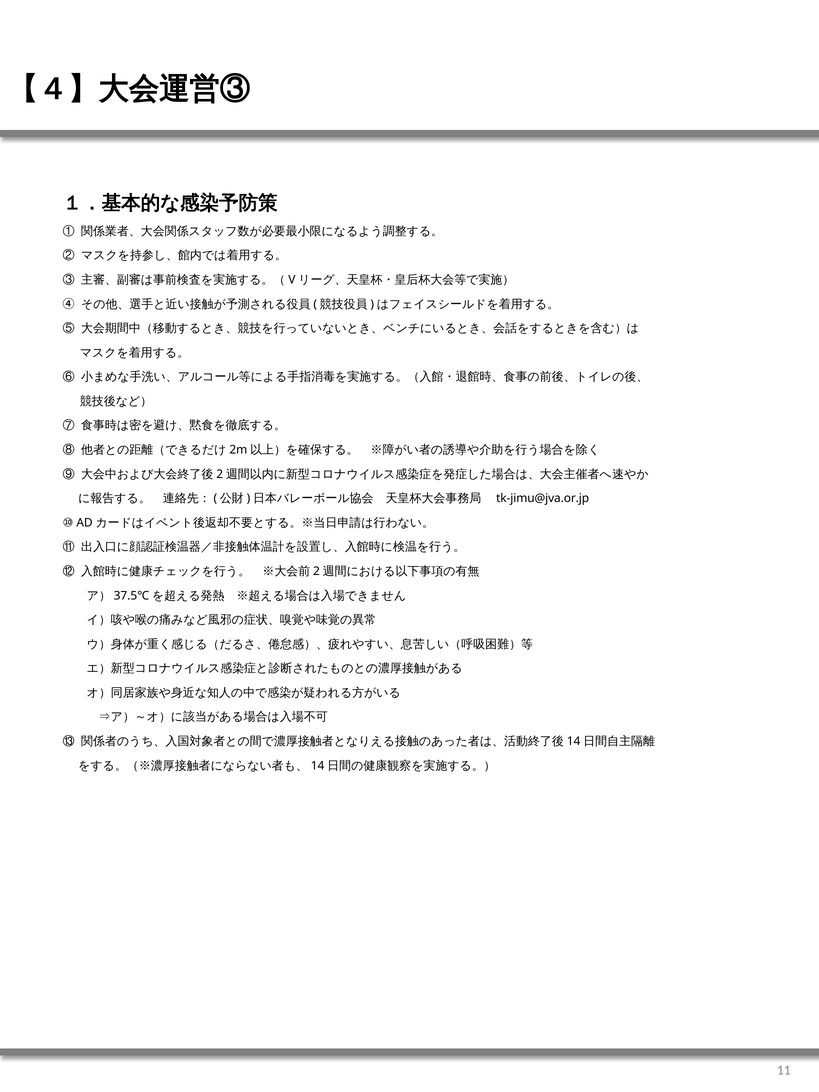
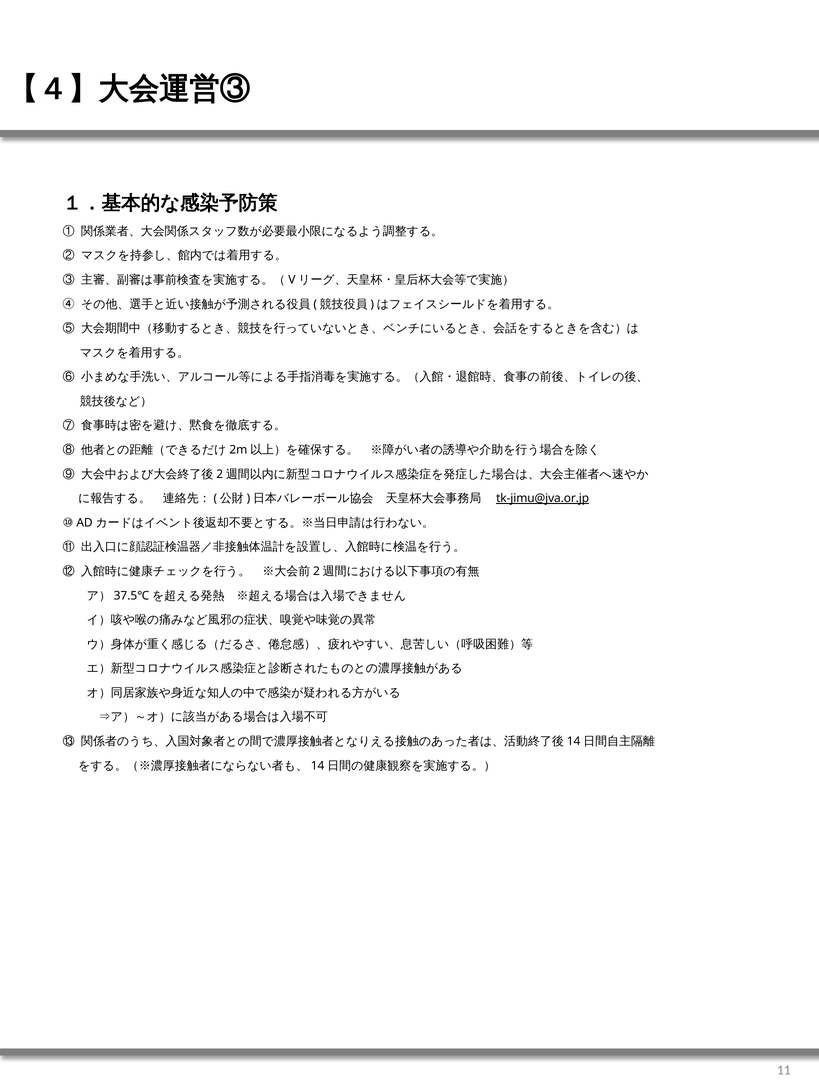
tk-jimu@jva.or.jp underline: none -> present (543, 498)
